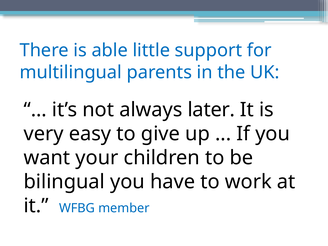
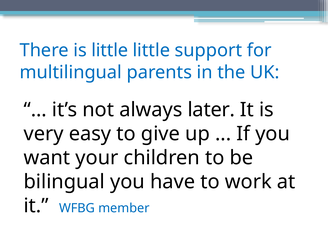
is able: able -> little (110, 50)
